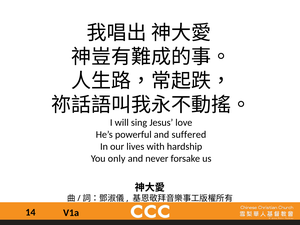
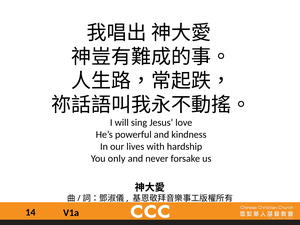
suffered: suffered -> kindness (189, 134)
